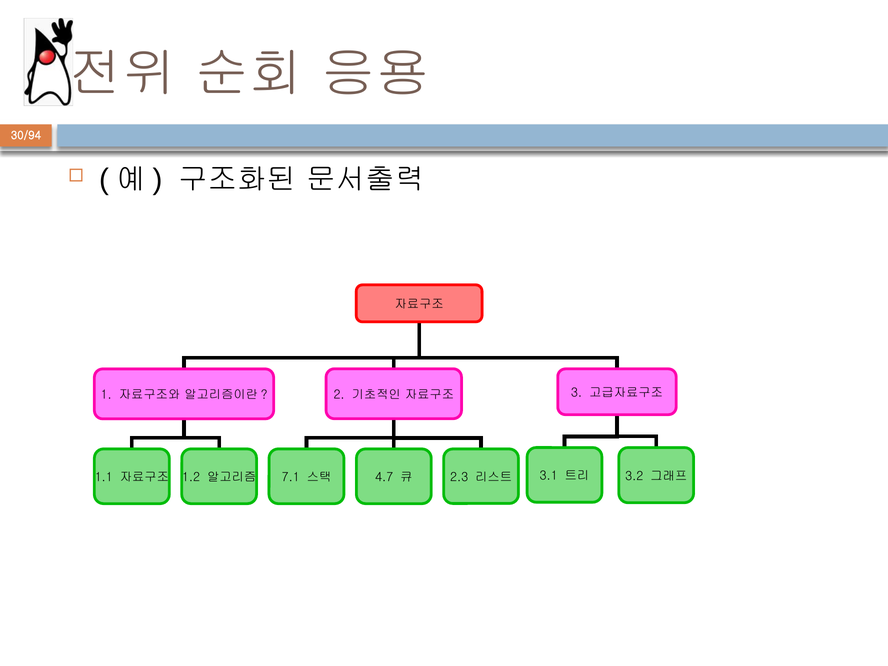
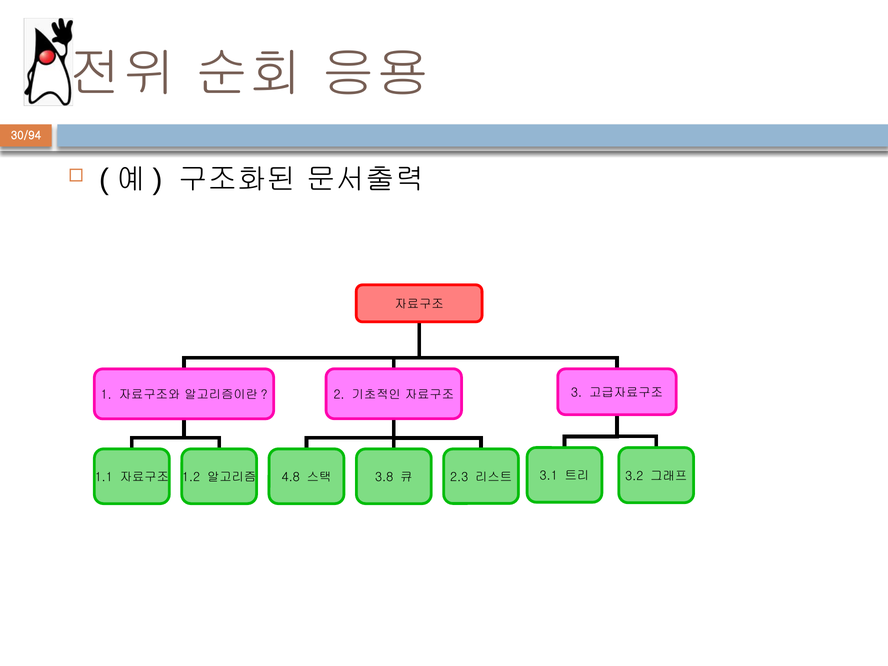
7.1: 7.1 -> 4.8 (291, 477)
4.7: 4.7 -> 3.8 (384, 477)
